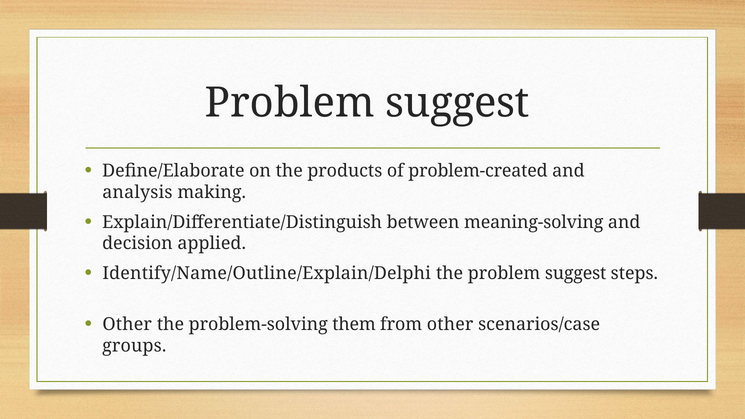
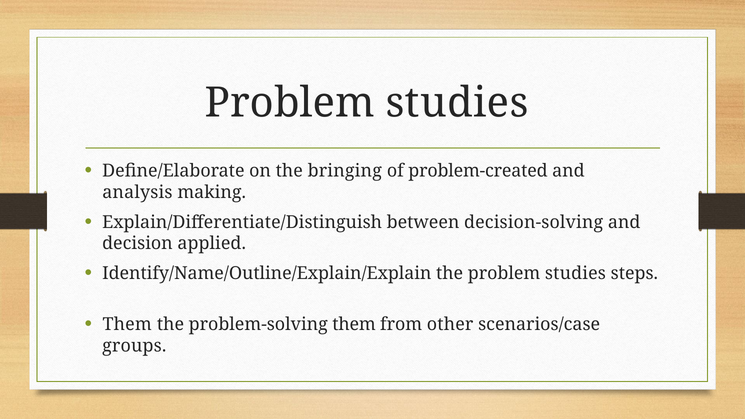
suggest: suggest -> studies (457, 103)
products: products -> bringing (345, 171)
meaning-solving: meaning-solving -> decision-solving (534, 222)
Identify/Name/Outline/Explain/Delphi: Identify/Name/Outline/Explain/Delphi -> Identify/Name/Outline/Explain/Explain (267, 273)
the problem suggest: suggest -> studies (575, 273)
Other: Other -> Them (127, 325)
